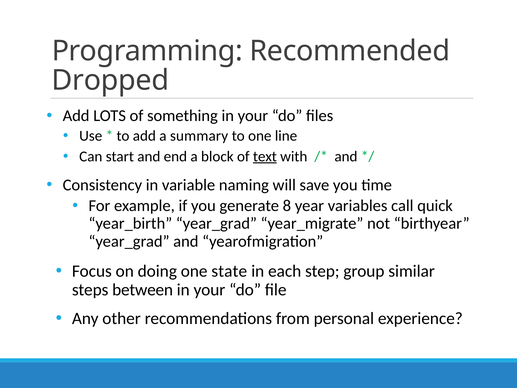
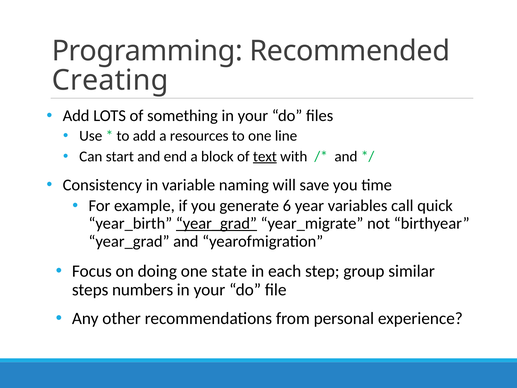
Dropped: Dropped -> Creating (110, 80)
summary: summary -> resources (199, 136)
8: 8 -> 6 (287, 206)
year_grad underline: none -> present (216, 223)
between: between -> numbers (143, 290)
